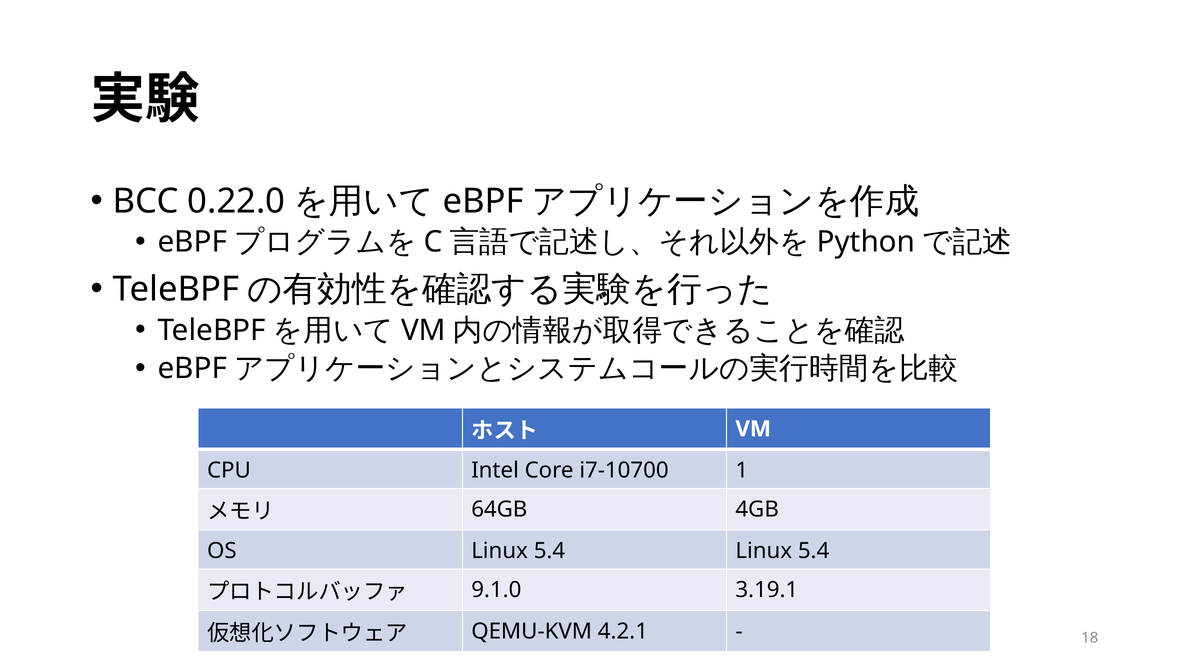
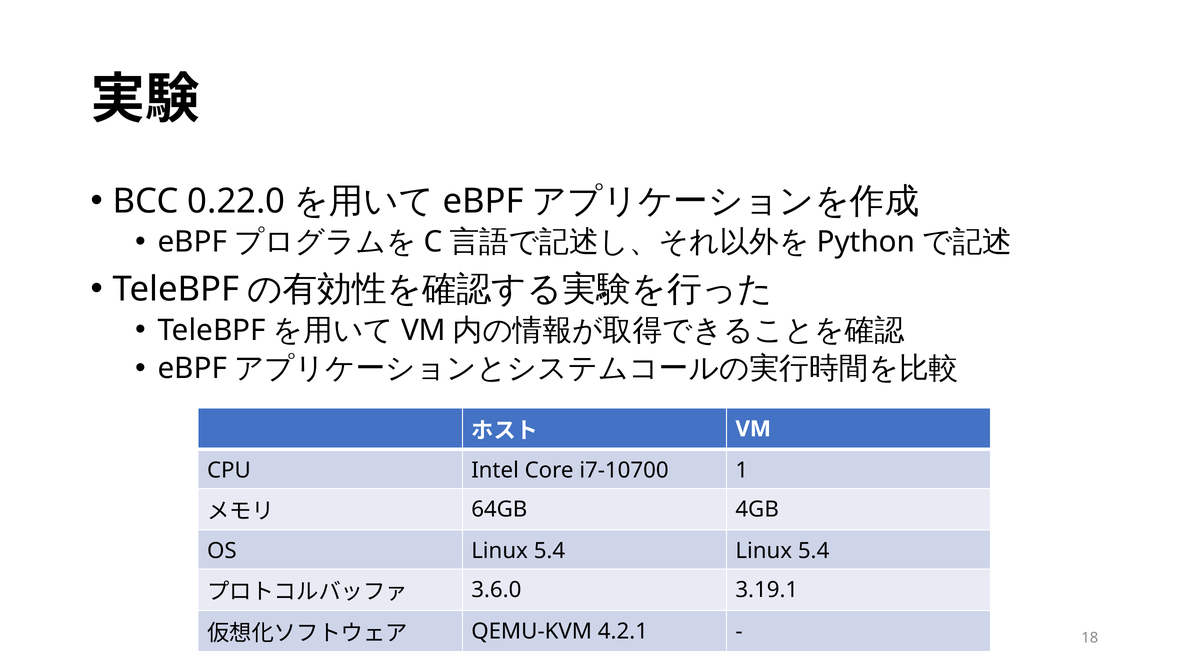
9.1.0: 9.1.0 -> 3.6.0 (496, 590)
